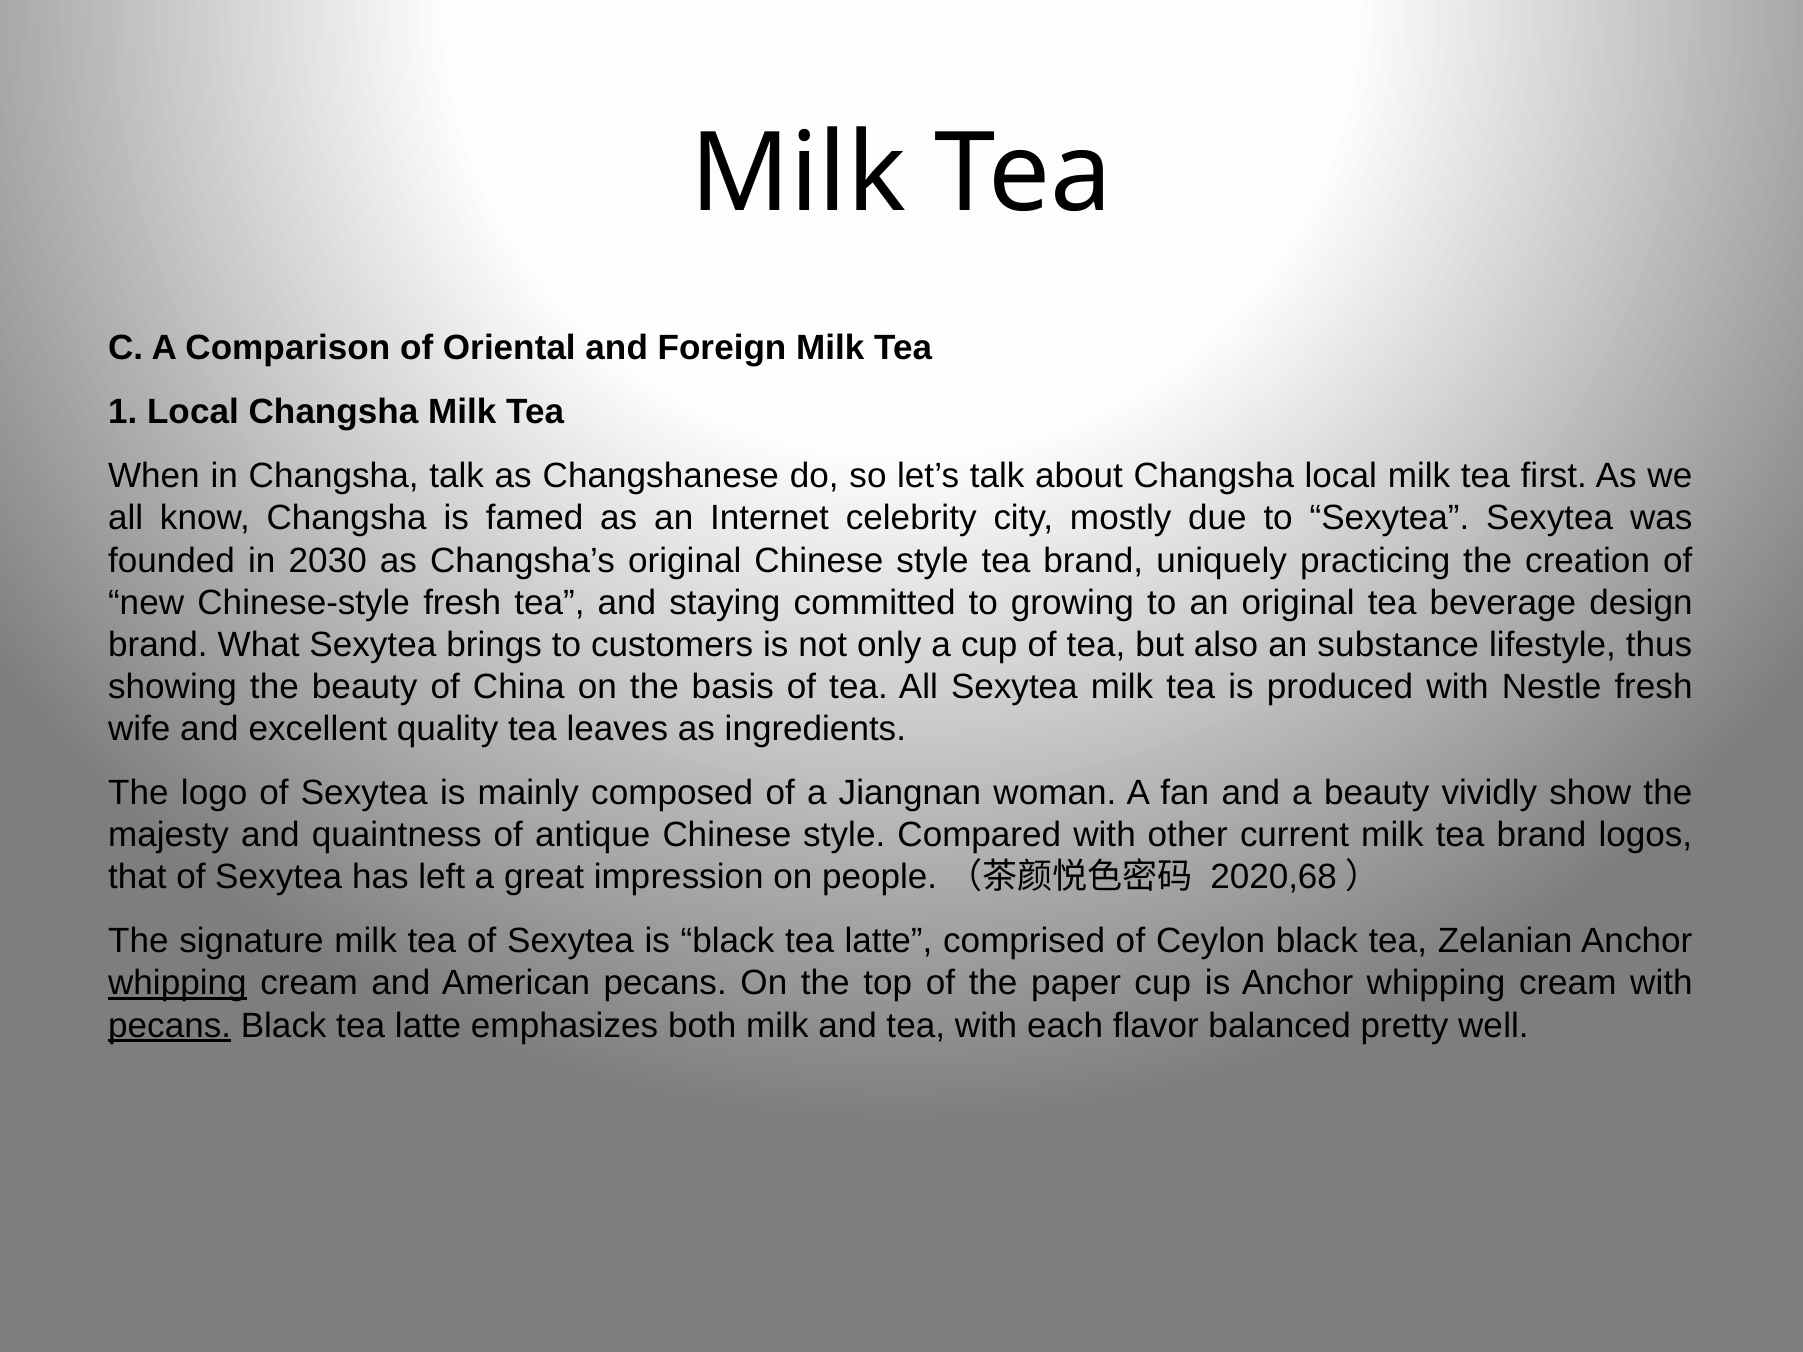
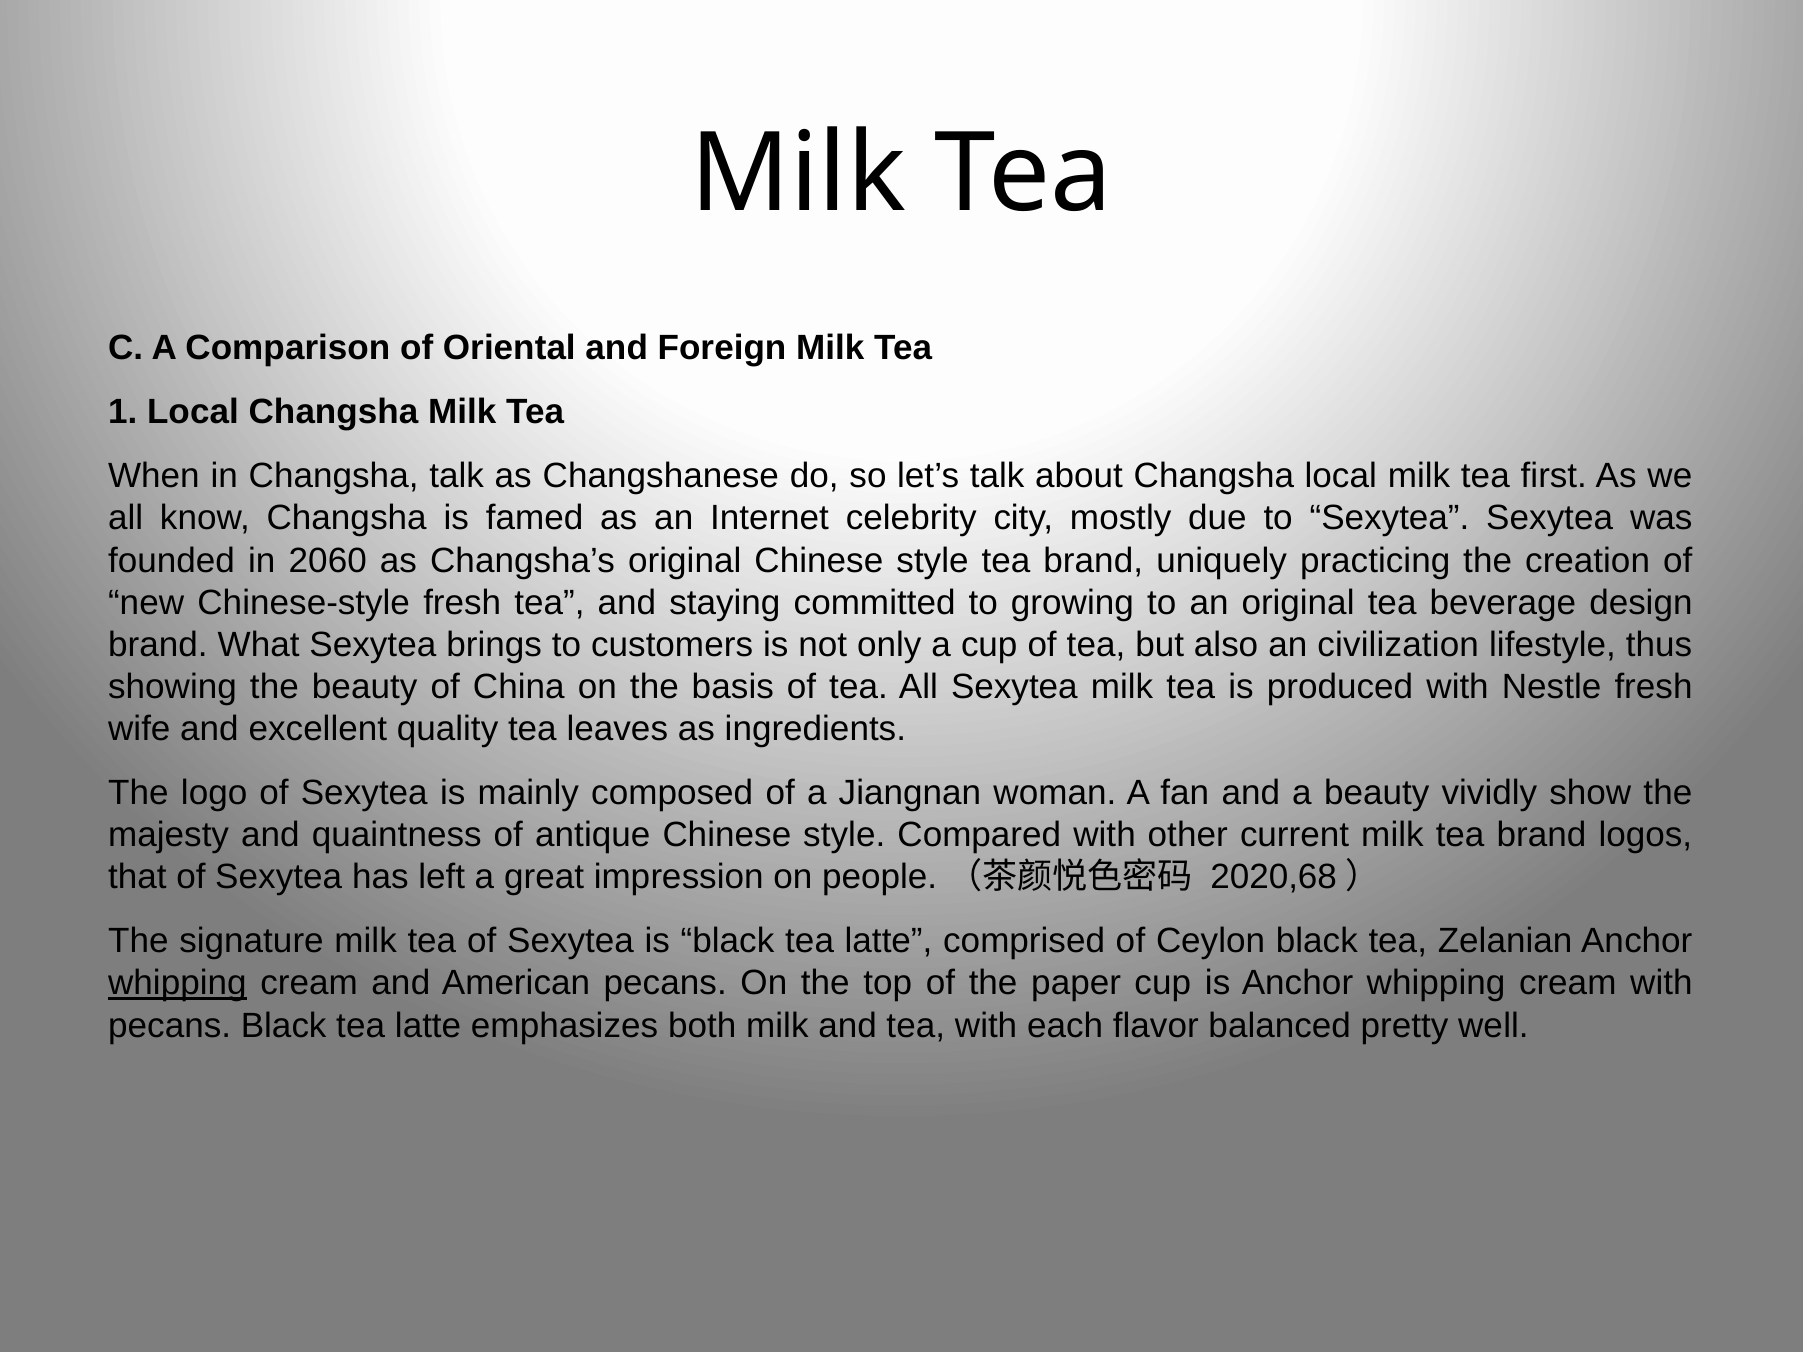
2030: 2030 -> 2060 (328, 561)
substance: substance -> civilization (1398, 645)
pecans underline: present -> none (170, 1026)
